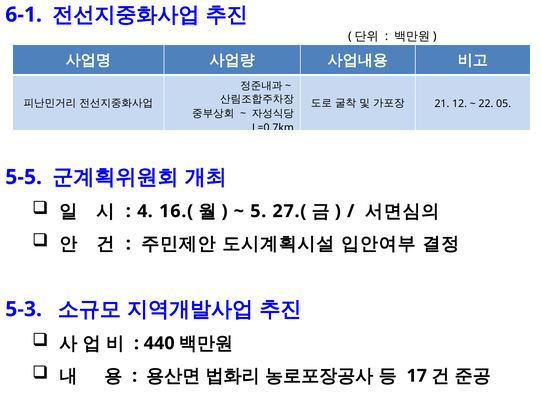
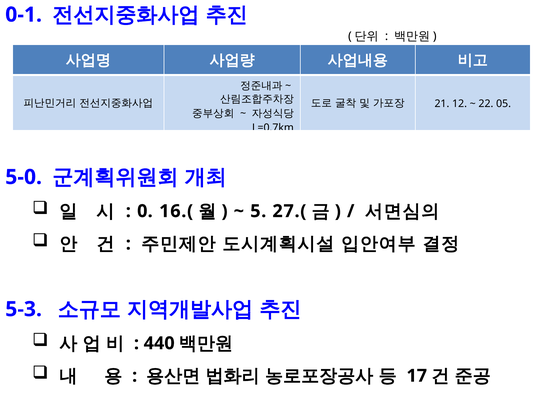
6-1: 6-1 -> 0-1 (24, 15)
5-5: 5-5 -> 5-0 (24, 177)
4: 4 -> 0 (145, 211)
